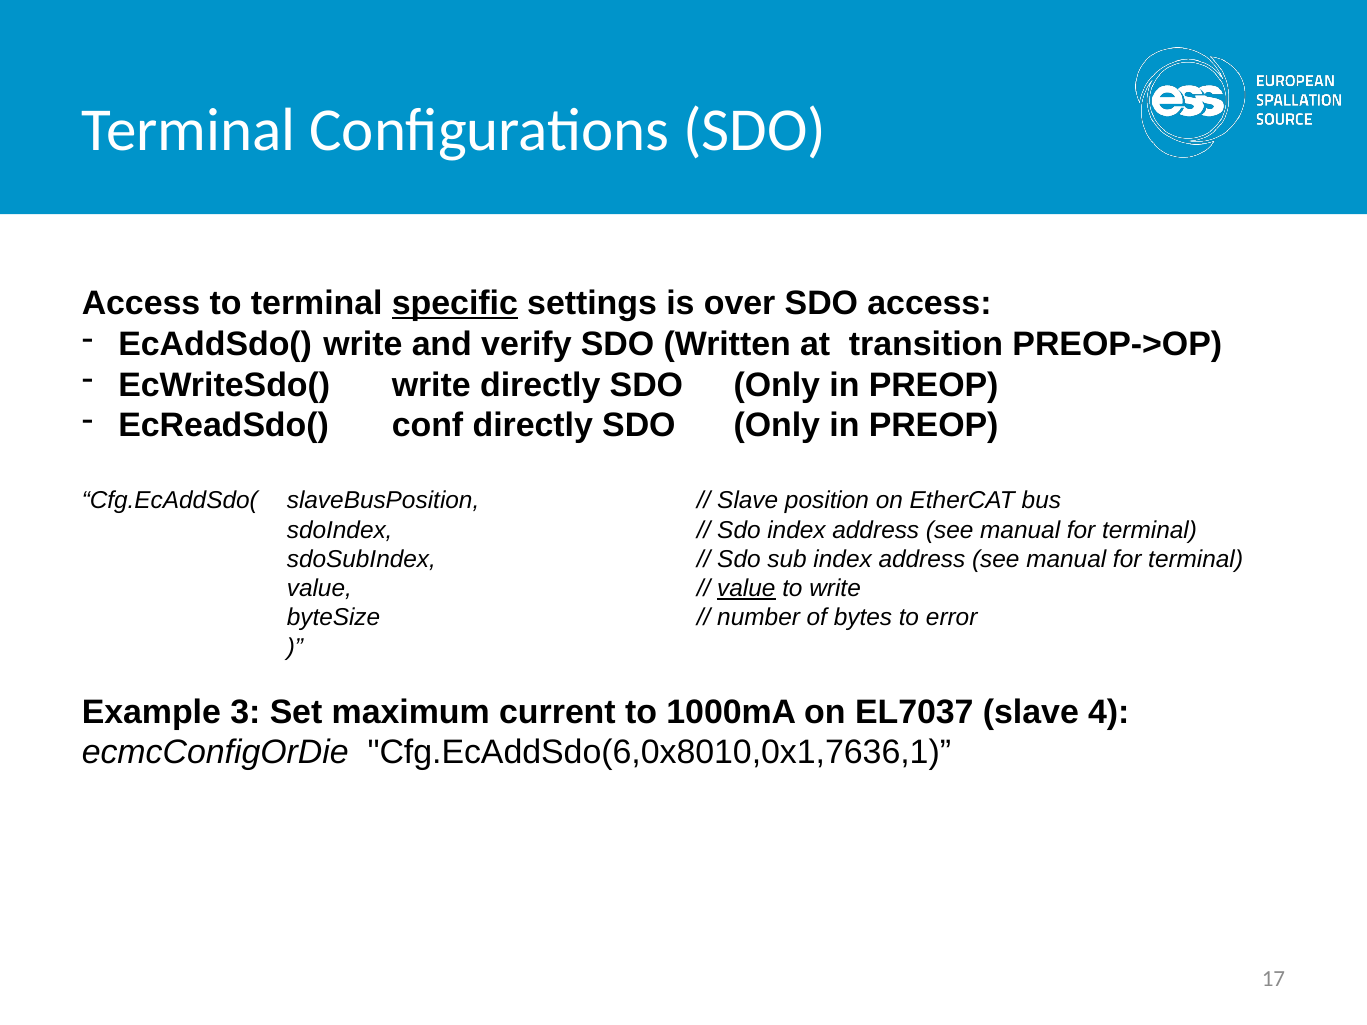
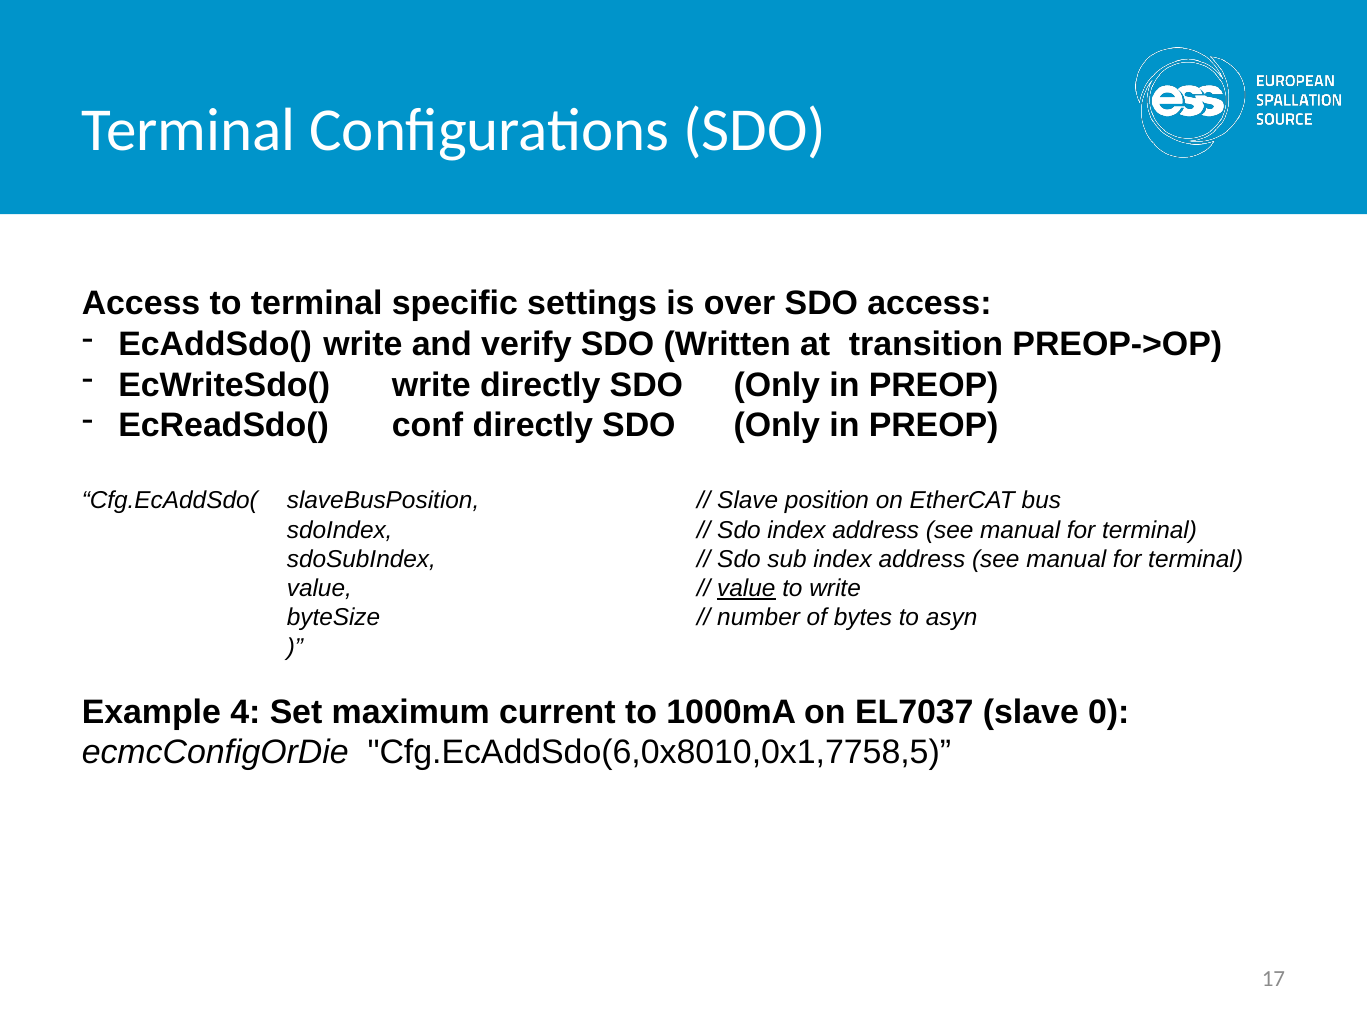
specific underline: present -> none (455, 304)
error: error -> asyn (952, 618)
3: 3 -> 4 (245, 712)
4: 4 -> 0 (1109, 712)
Cfg.EcAddSdo(6,0x8010,0x1,7636,1: Cfg.EcAddSdo(6,0x8010,0x1,7636,1 -> Cfg.EcAddSdo(6,0x8010,0x1,7758,5 (659, 753)
